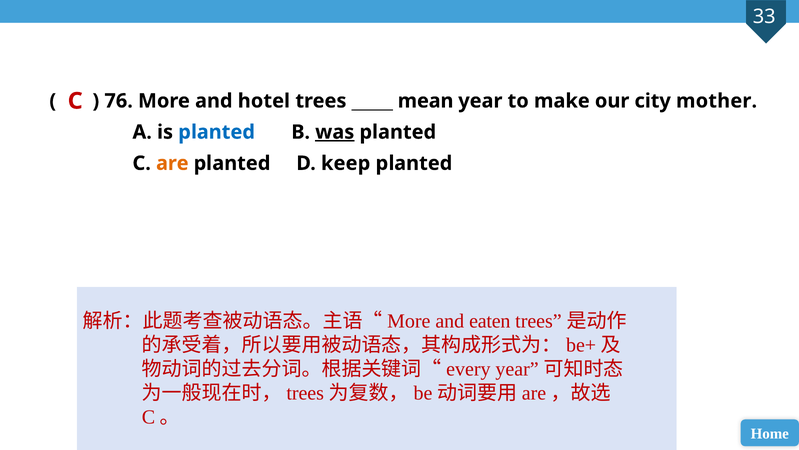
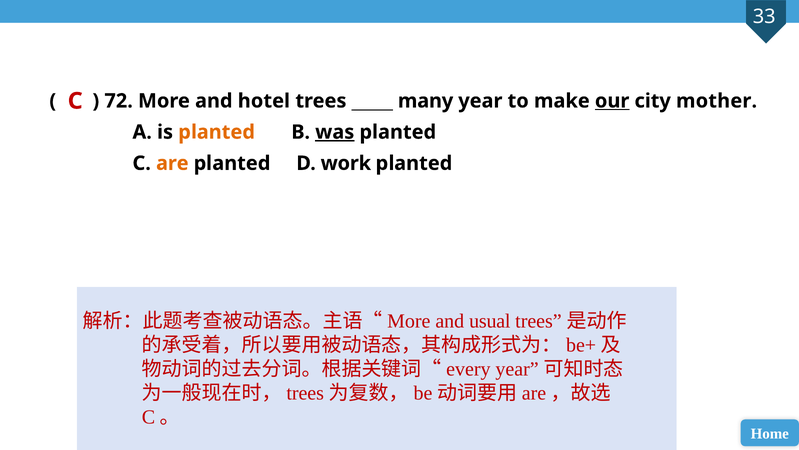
76: 76 -> 72 (119, 101)
mean: mean -> many (426, 101)
our underline: none -> present (612, 101)
planted colour: blue -> orange (217, 132)
keep: keep -> work (346, 163)
eaten: eaten -> usual (490, 321)
